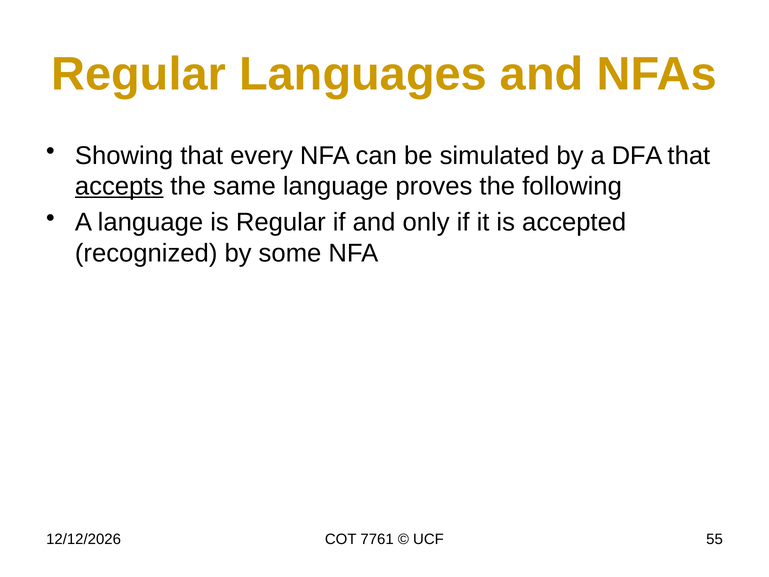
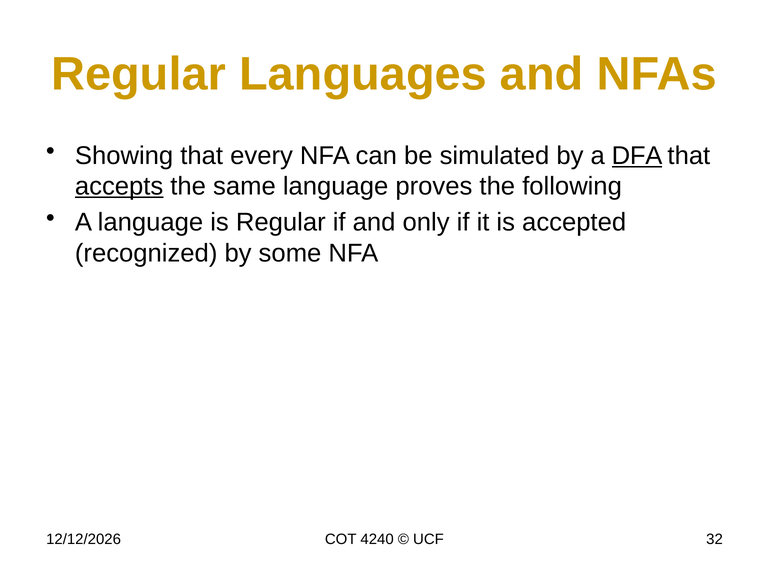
DFA underline: none -> present (637, 156)
7761: 7761 -> 4240 (377, 539)
55: 55 -> 32 (715, 539)
